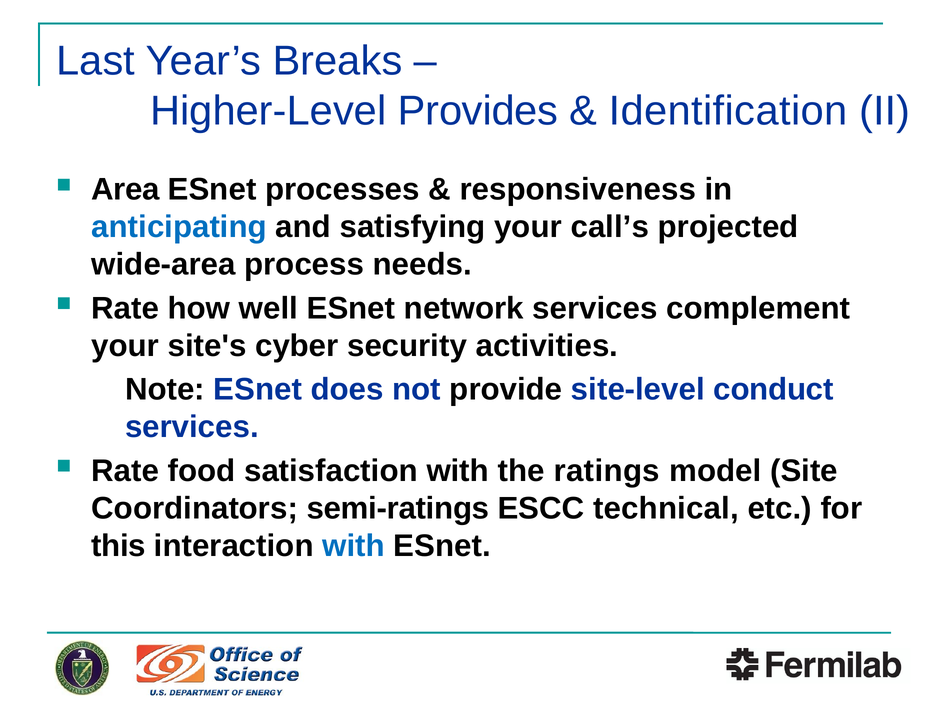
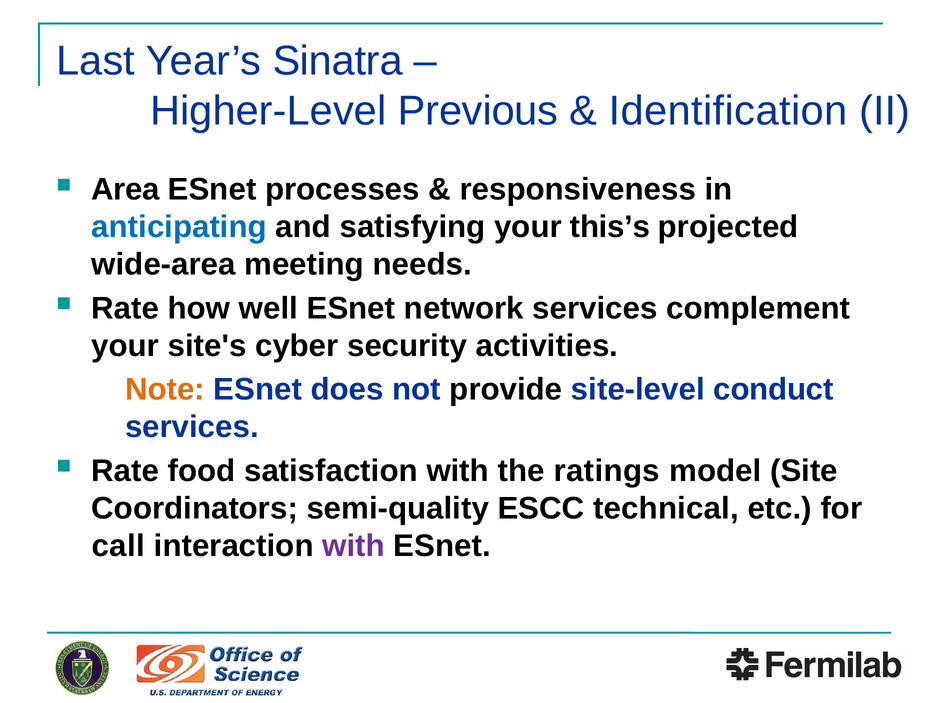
Breaks: Breaks -> Sinatra (338, 61)
Provides: Provides -> Previous (478, 111)
call’s: call’s -> this’s (610, 227)
process: process -> meeting (304, 265)
Note colour: black -> orange (165, 390)
semi-ratings: semi-ratings -> semi-quality (398, 509)
this: this -> call (118, 546)
with colour: blue -> purple (354, 546)
